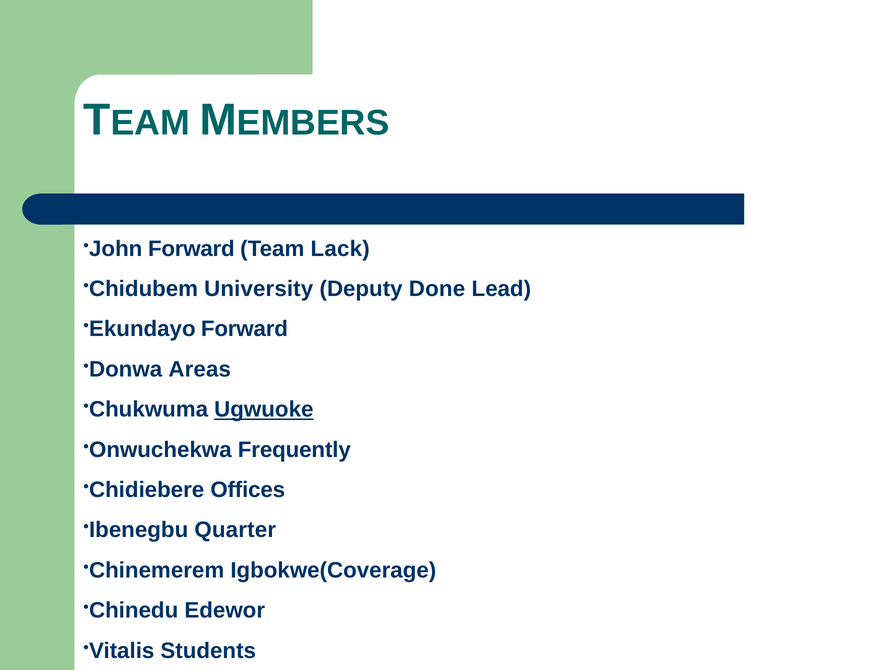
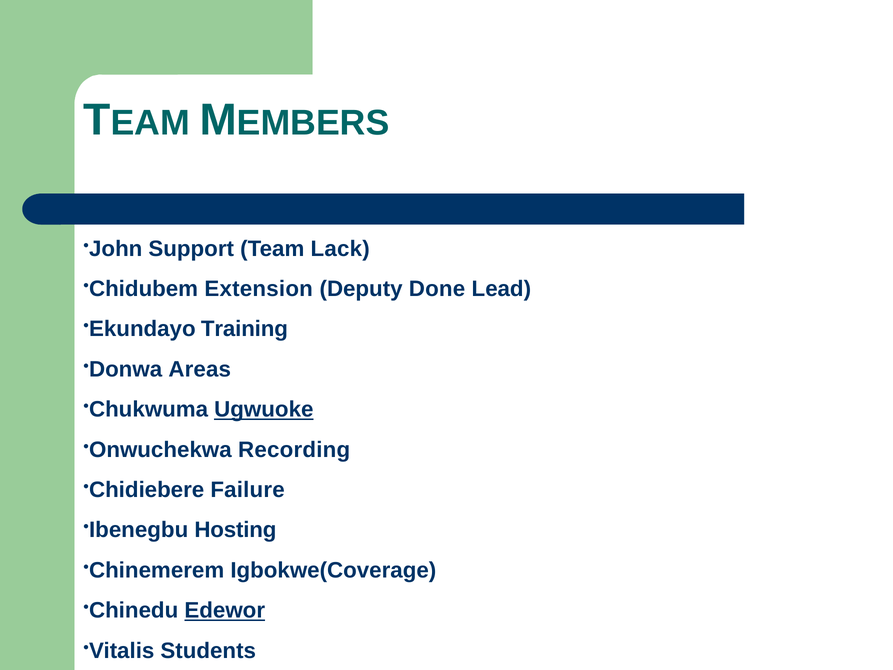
John Forward: Forward -> Support (191, 249)
University: University -> Extension (259, 289)
Ekundayo Forward: Forward -> Training (244, 329)
Frequently: Frequently -> Recording (294, 450)
Offices: Offices -> Failure (248, 490)
Quarter: Quarter -> Hosting (235, 530)
Edewor underline: none -> present (225, 610)
